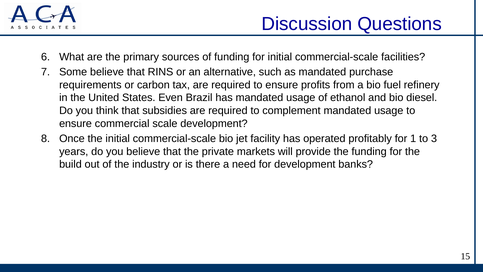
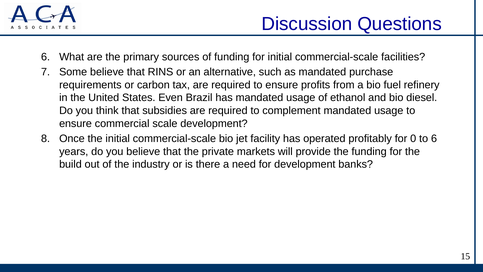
1: 1 -> 0 (413, 138)
to 3: 3 -> 6 (434, 138)
